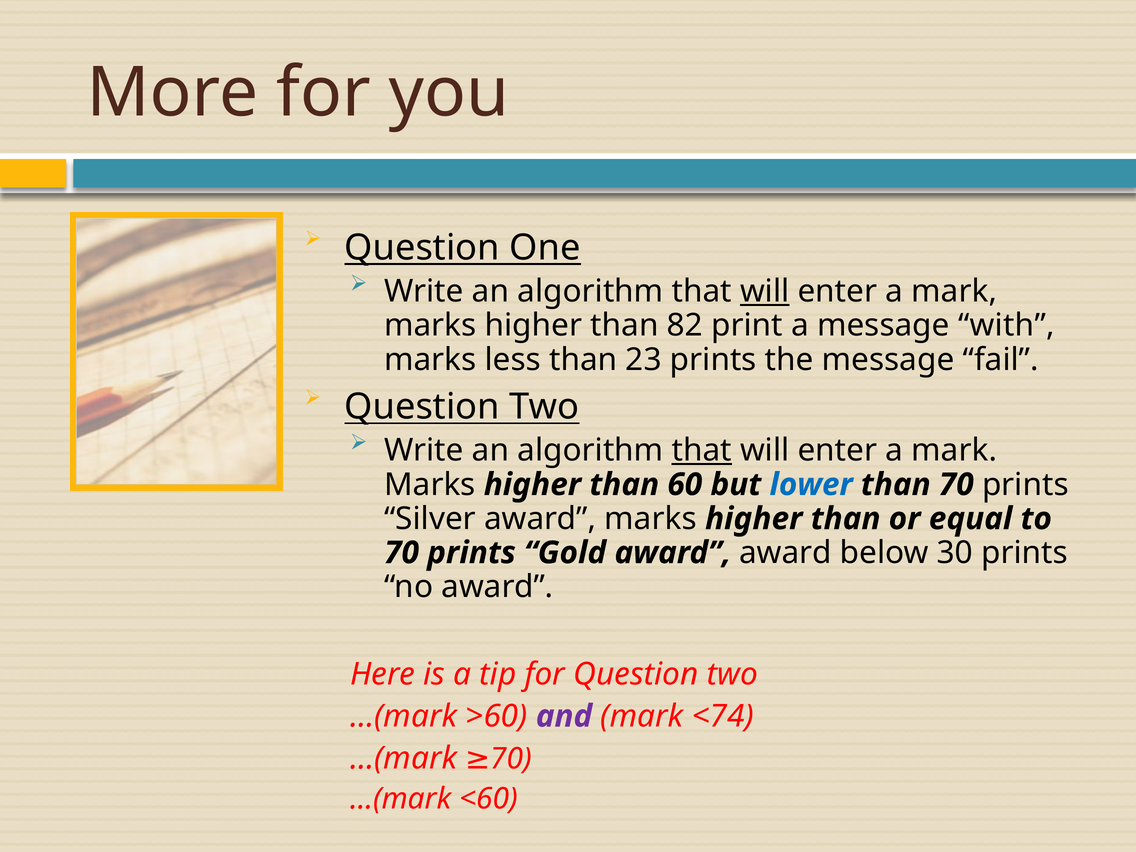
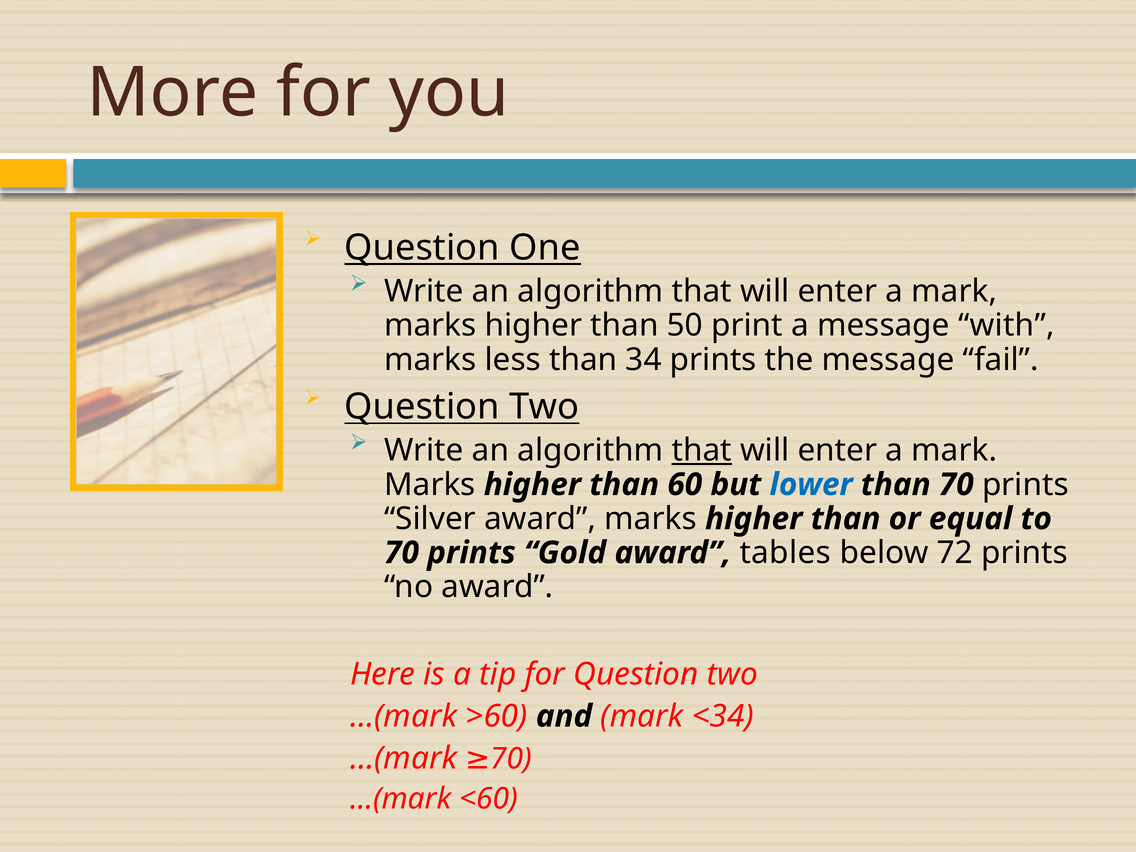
will underline: present -> none (765, 291)
82: 82 -> 50 (685, 326)
23: 23 -> 34 (644, 360)
award award: award -> tables (785, 553)
30: 30 -> 72 (955, 553)
and colour: purple -> black (564, 716)
<74: <74 -> <34 (723, 716)
